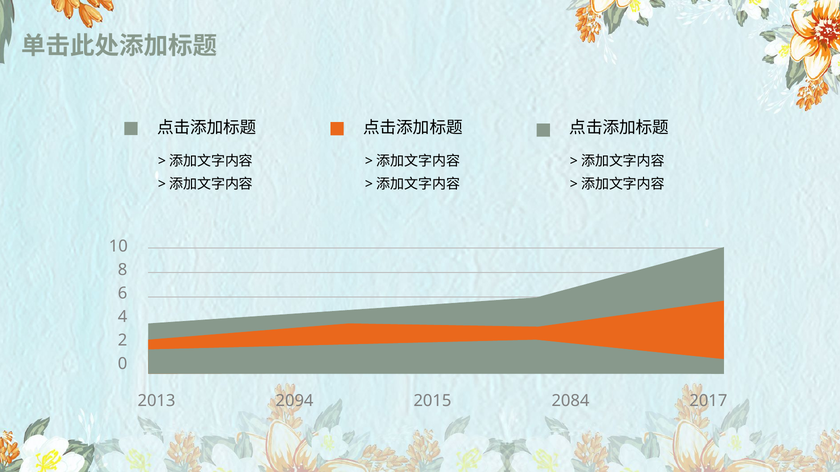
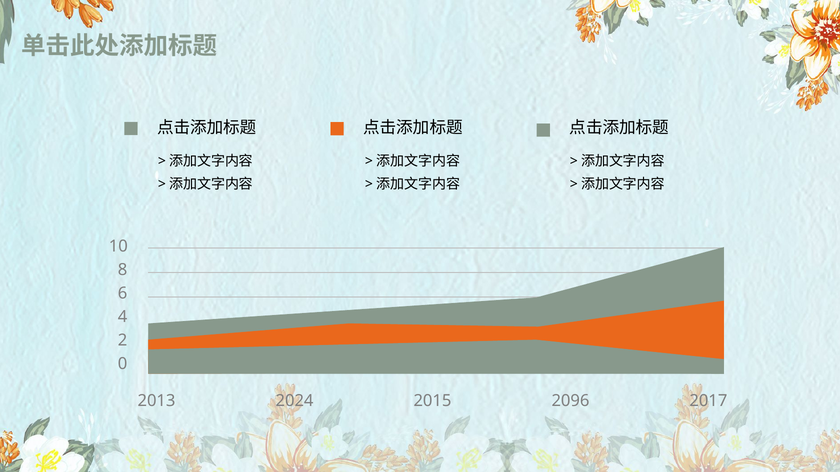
2094: 2094 -> 2024 (295, 401)
2084: 2084 -> 2096 (570, 401)
